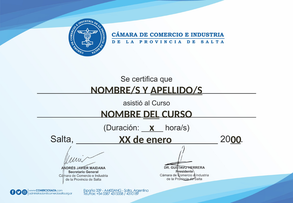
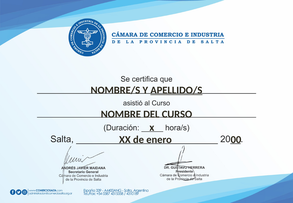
DEL underline: present -> none (151, 114)
